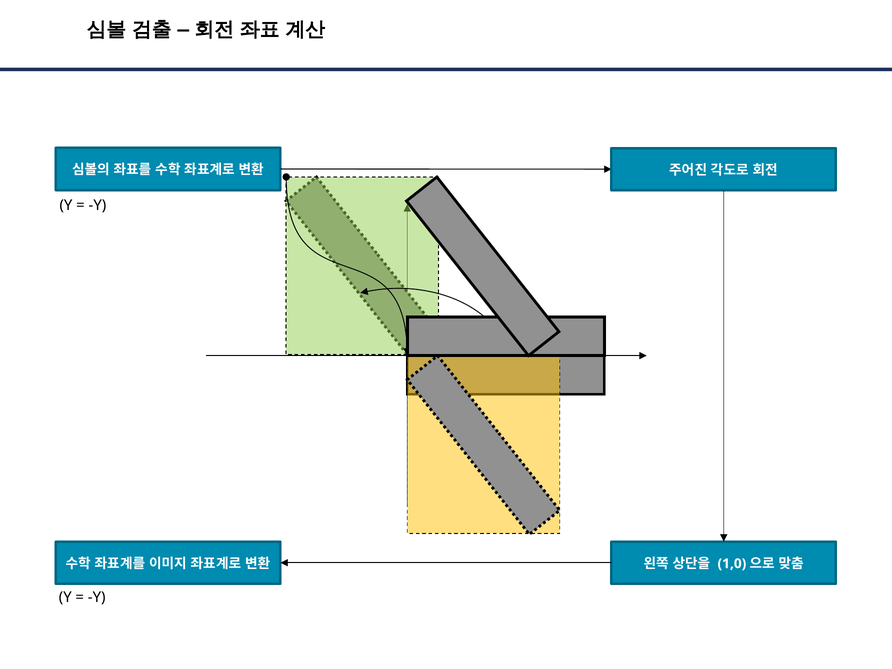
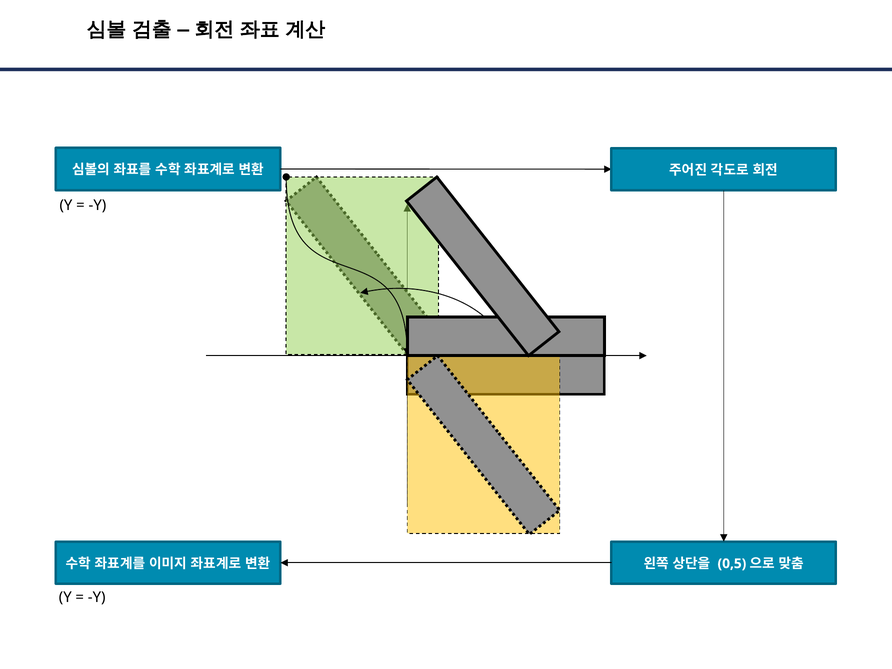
1,0: 1,0 -> 0,5 (732, 564)
